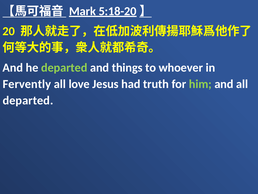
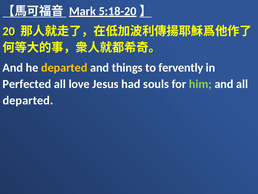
departed colour: light green -> yellow (64, 67)
whoever: whoever -> fervently (181, 67)
Fervently: Fervently -> Perfected (27, 84)
truth: truth -> souls (156, 84)
